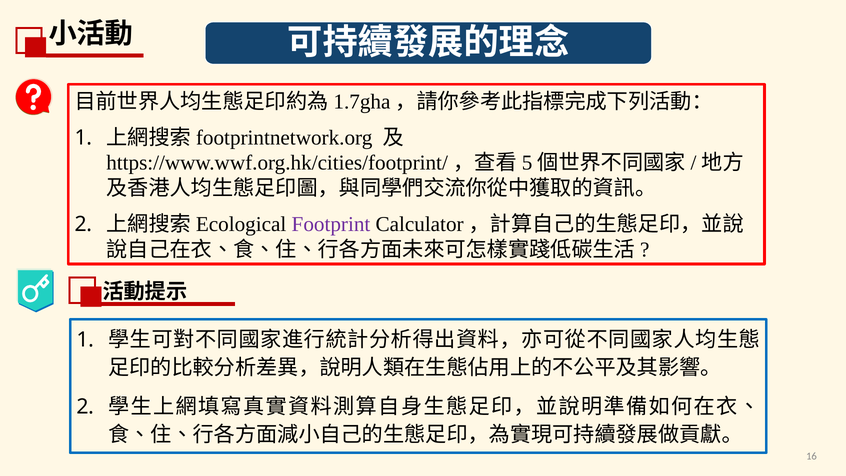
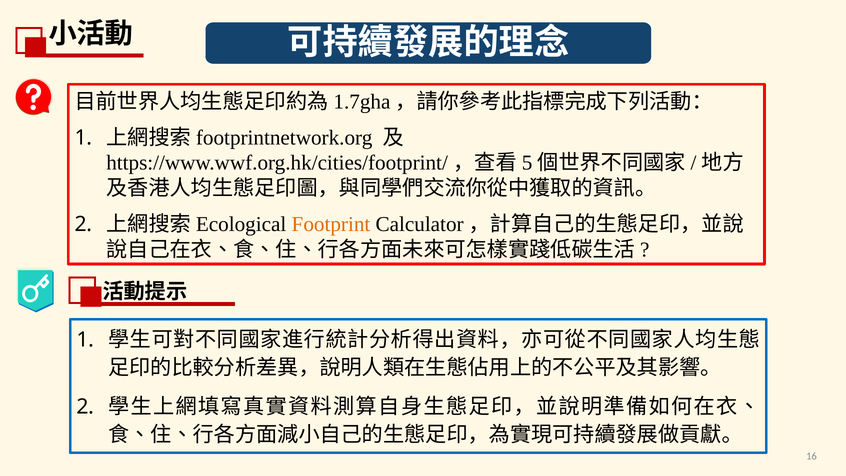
Footprint colour: purple -> orange (331, 224)
